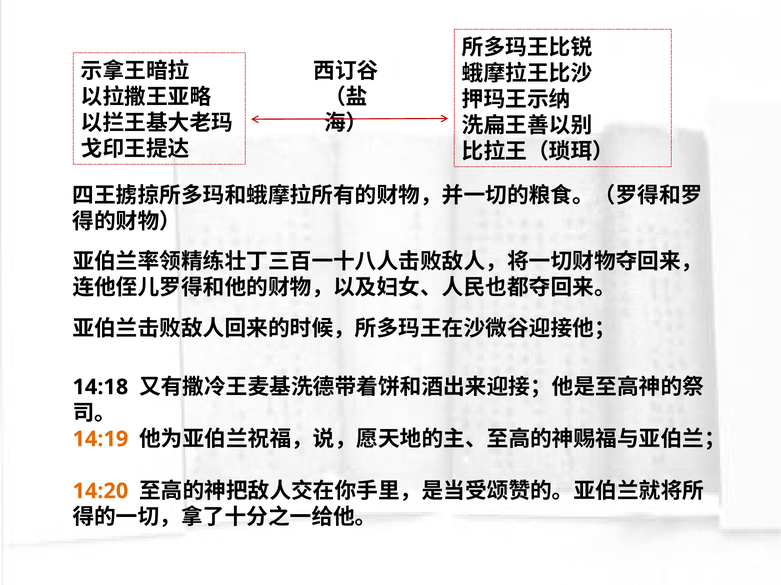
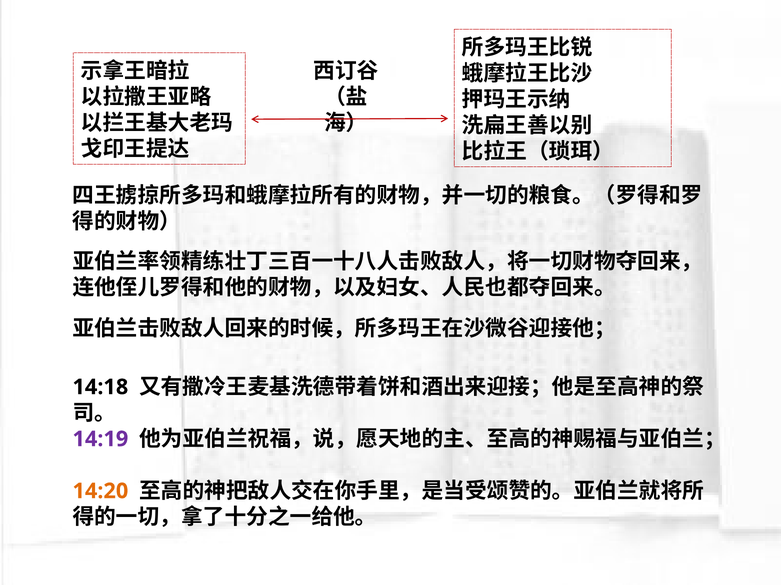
14:19 colour: orange -> purple (100, 440)
